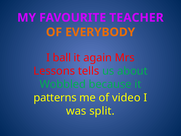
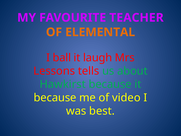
EVERYBODY: EVERYBODY -> ELEMENTAL (100, 32)
again: again -> laugh (98, 58)
Wobbled: Wobbled -> Hawkirst (63, 84)
patterns: patterns -> because (55, 97)
split: split -> best (102, 111)
